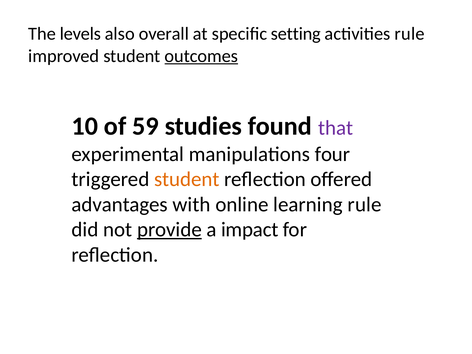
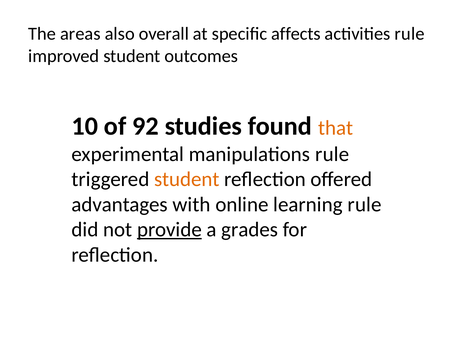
levels: levels -> areas (80, 34)
setting: setting -> affects (296, 34)
outcomes underline: present -> none (201, 56)
59: 59 -> 92 (146, 126)
that colour: purple -> orange (336, 128)
manipulations four: four -> rule (332, 154)
impact: impact -> grades (250, 230)
